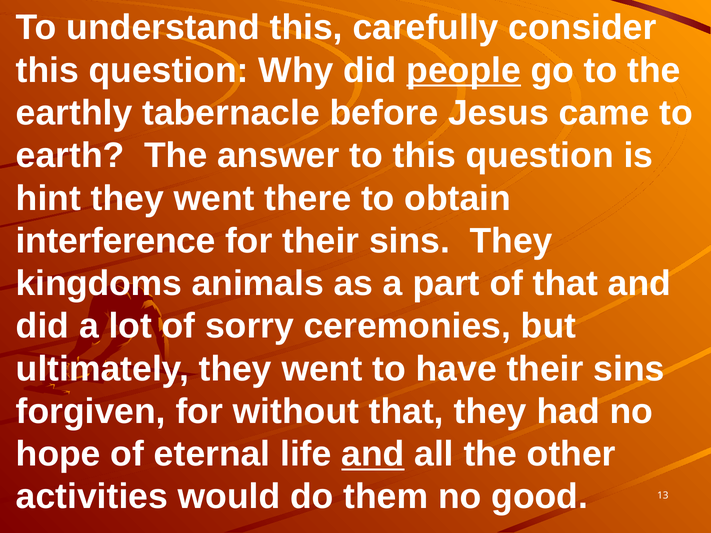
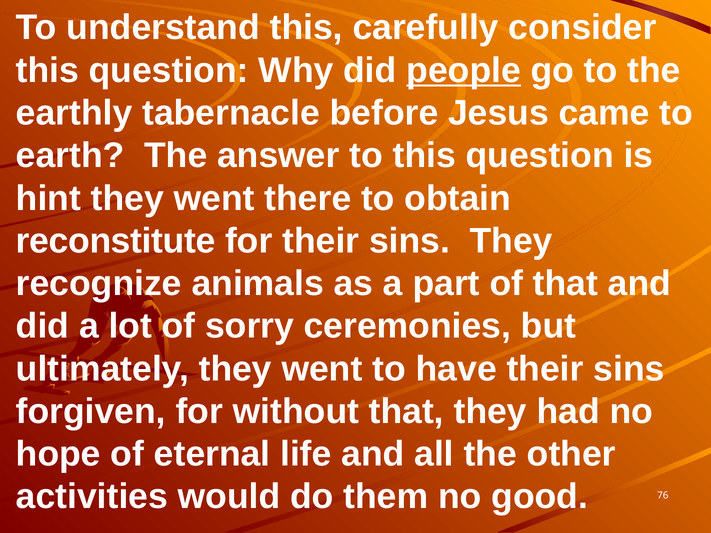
interference: interference -> reconstitute (116, 241)
kingdoms: kingdoms -> recognize (99, 284)
and underline: present -> none (373, 454)
13: 13 -> 76 (663, 496)
